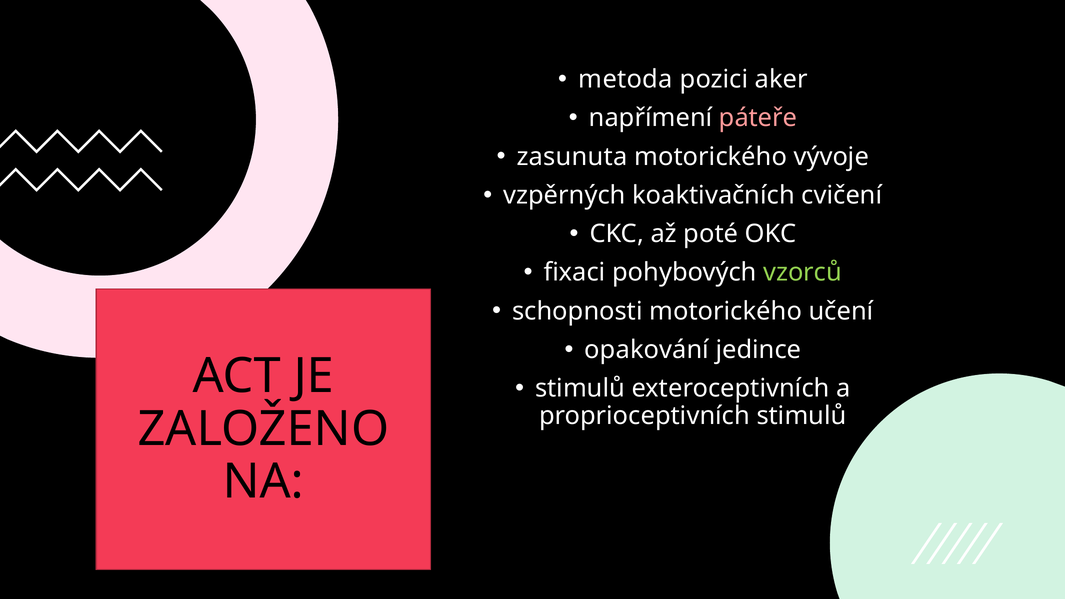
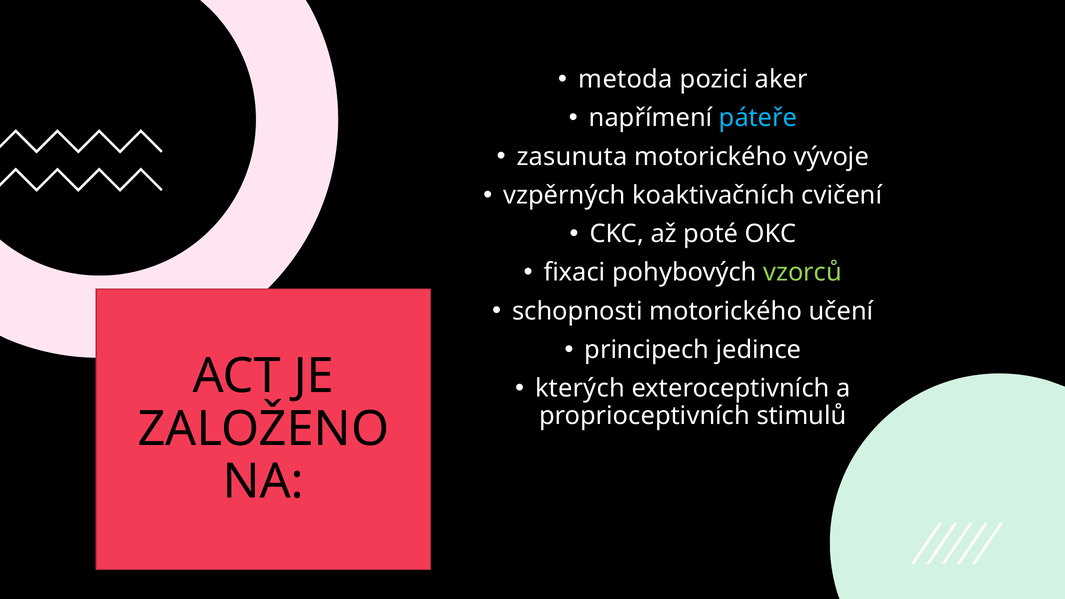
páteře colour: pink -> light blue (758, 118)
opakování: opakování -> principech (647, 350)
stimulů: stimulů -> kterých (580, 389)
